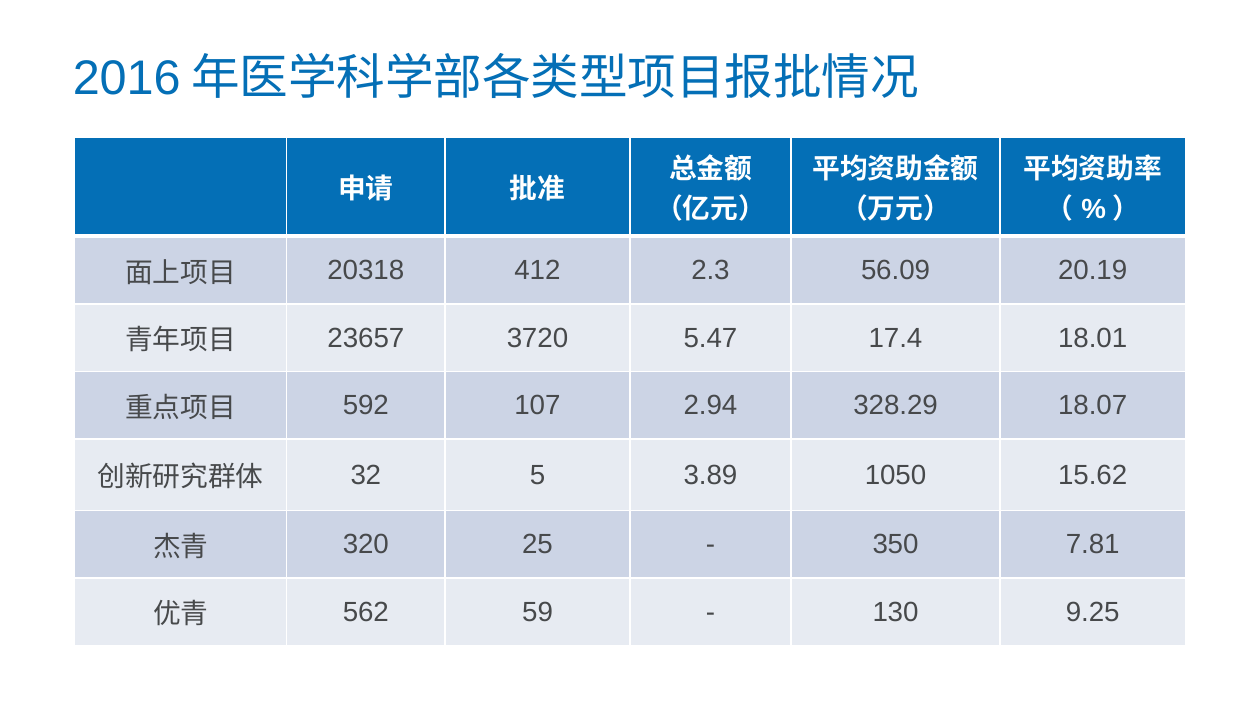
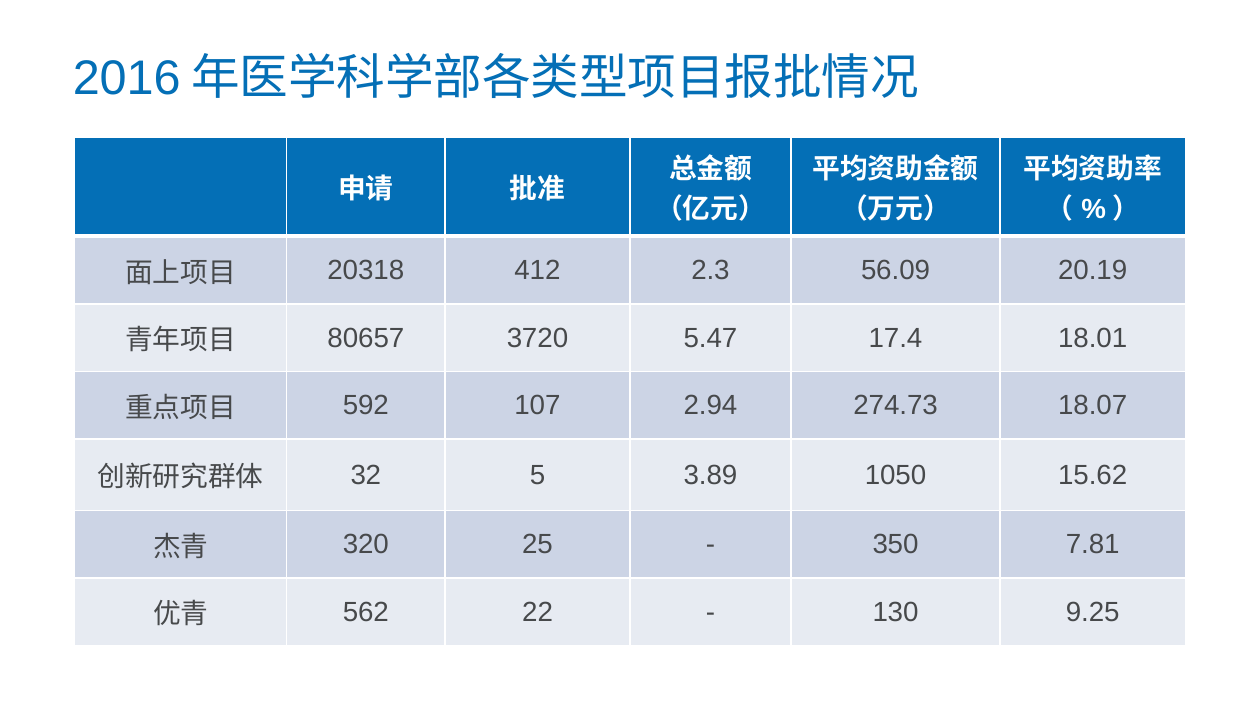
23657: 23657 -> 80657 (366, 338)
328.29: 328.29 -> 274.73 (896, 406)
59: 59 -> 22 (538, 613)
